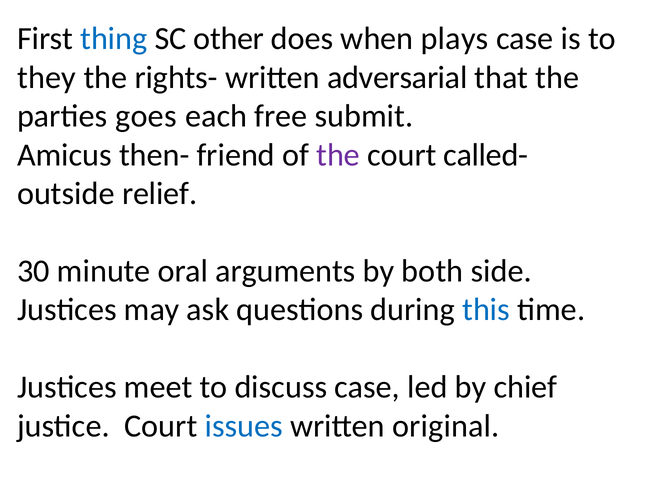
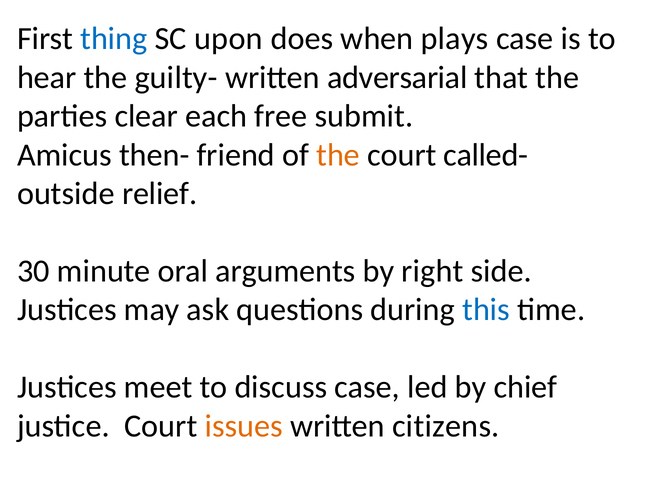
other: other -> upon (228, 39)
they: they -> hear (47, 77)
rights-: rights- -> guilty- (176, 77)
goes: goes -> clear (146, 116)
the colour: purple -> orange (338, 155)
both: both -> right (432, 271)
issues colour: blue -> orange (244, 426)
original: original -> citizens (446, 426)
